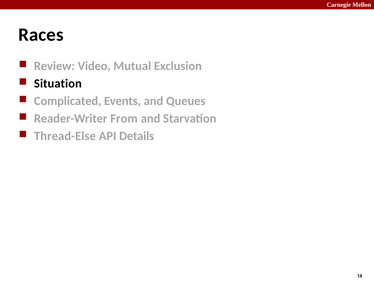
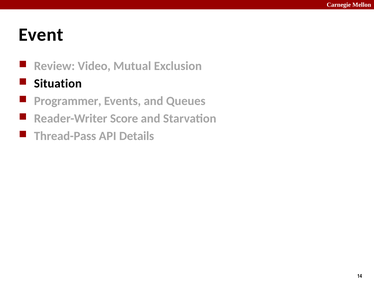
Races: Races -> Event (41, 35)
Complicated: Complicated -> Programmer (68, 101)
From: From -> Score (124, 118)
Thread-Else: Thread-Else -> Thread-Pass (65, 136)
